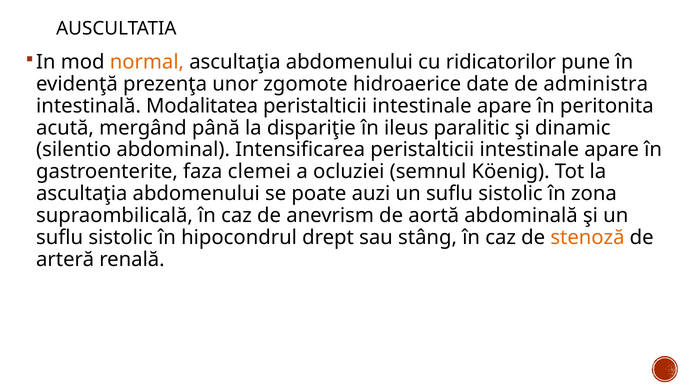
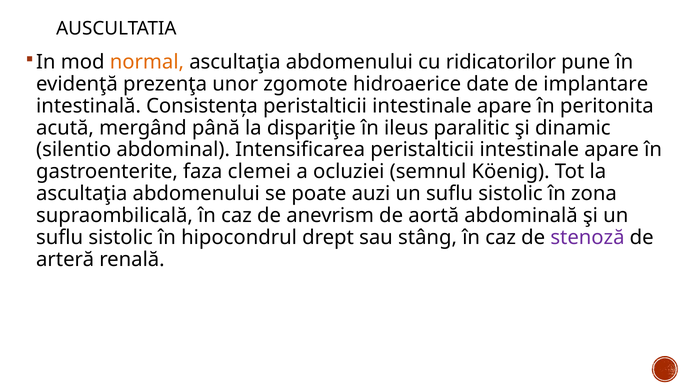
administra: administra -> implantare (596, 84)
Modalitatea: Modalitatea -> Consistența (202, 106)
stenoză colour: orange -> purple (587, 237)
